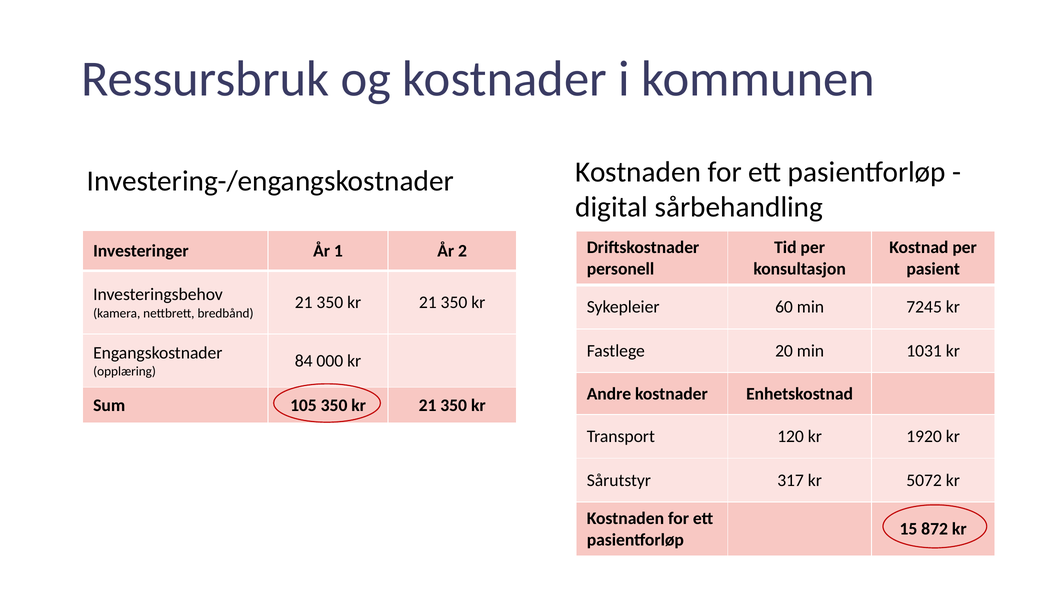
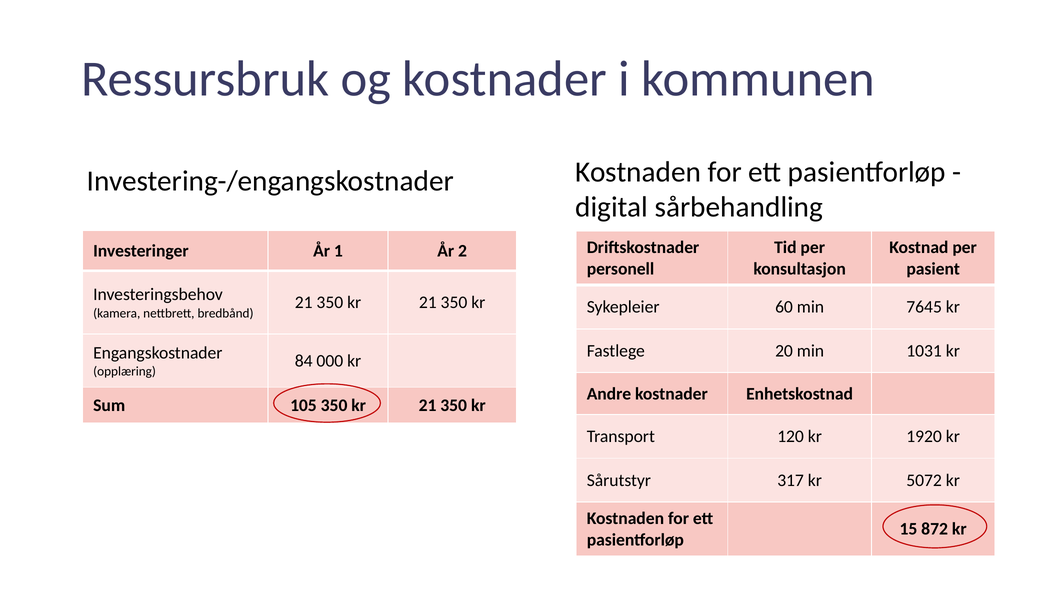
7245: 7245 -> 7645 (924, 307)
